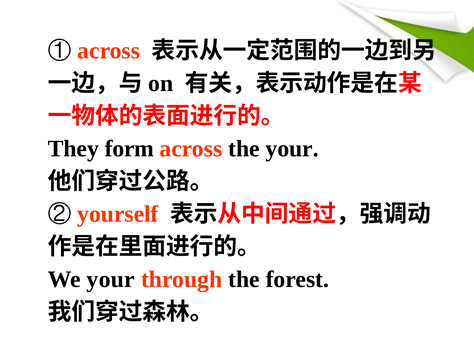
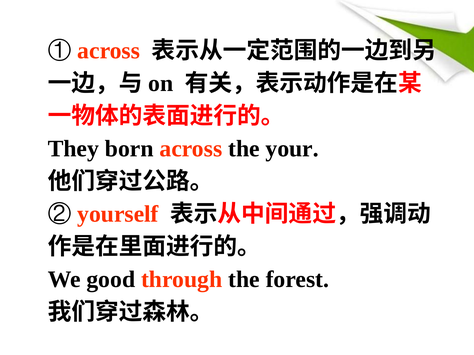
form: form -> born (129, 149)
We your: your -> good (111, 280)
